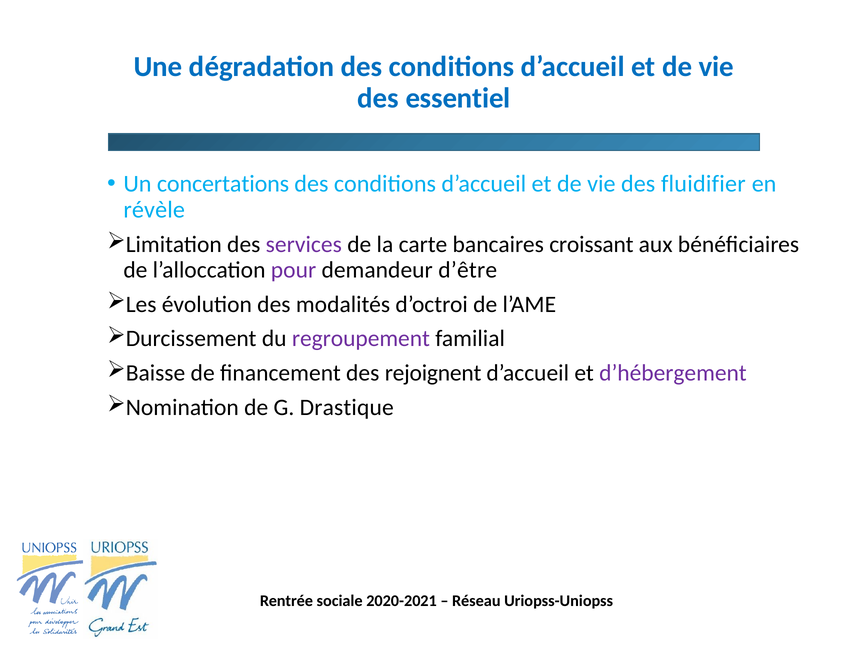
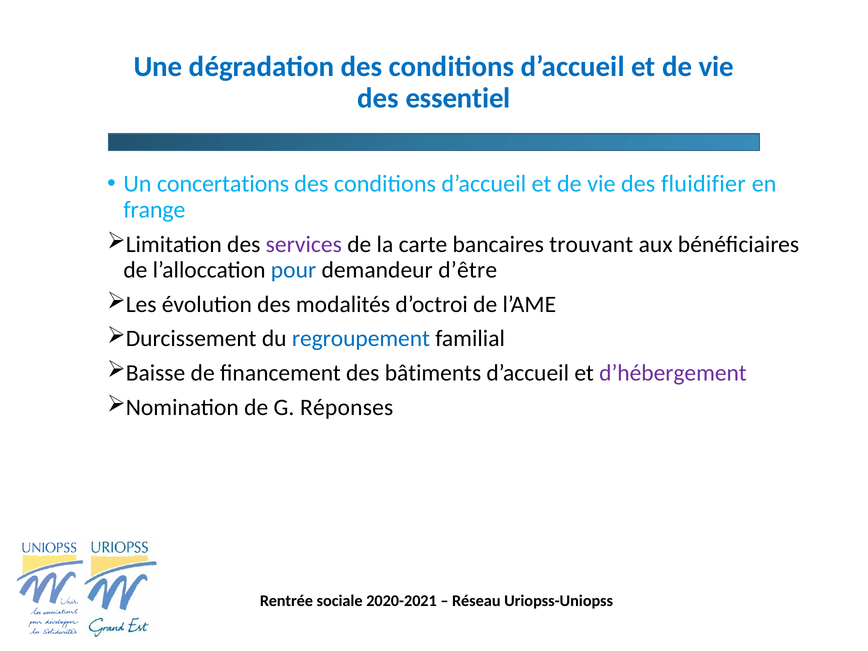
révèle: révèle -> frange (154, 210)
croissant: croissant -> trouvant (591, 244)
pour colour: purple -> blue (294, 270)
regroupement colour: purple -> blue (361, 339)
rejoignent: rejoignent -> bâtiments (433, 373)
Drastique: Drastique -> Réponses (347, 408)
